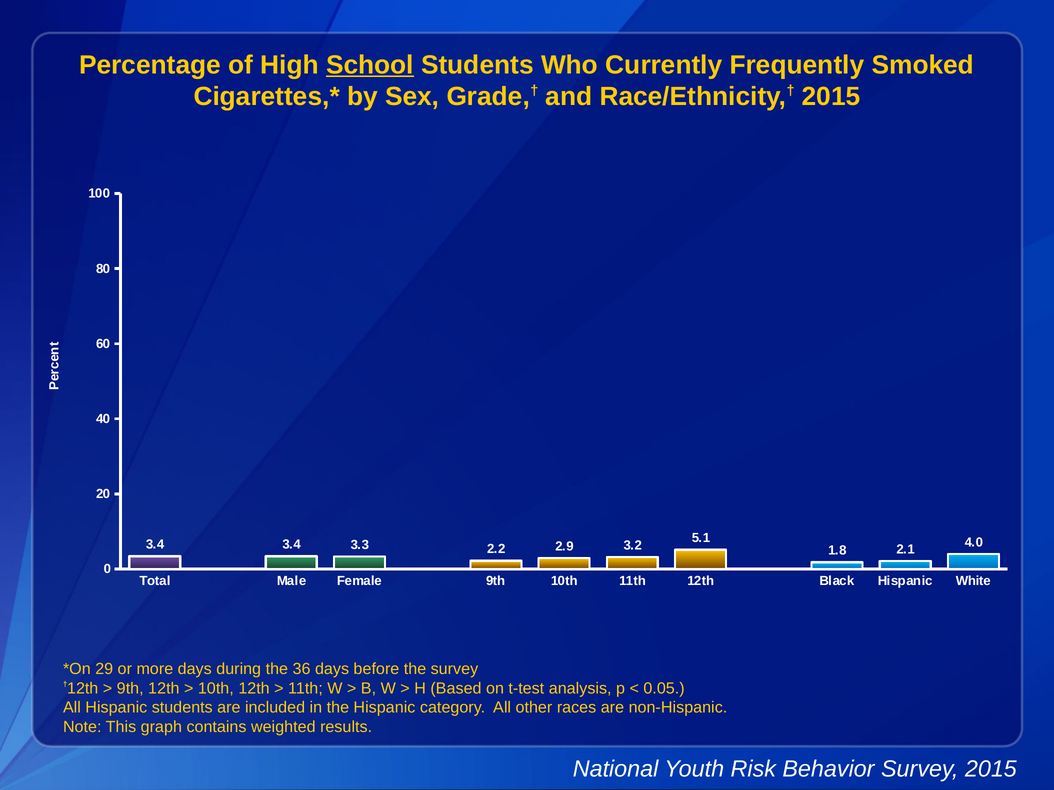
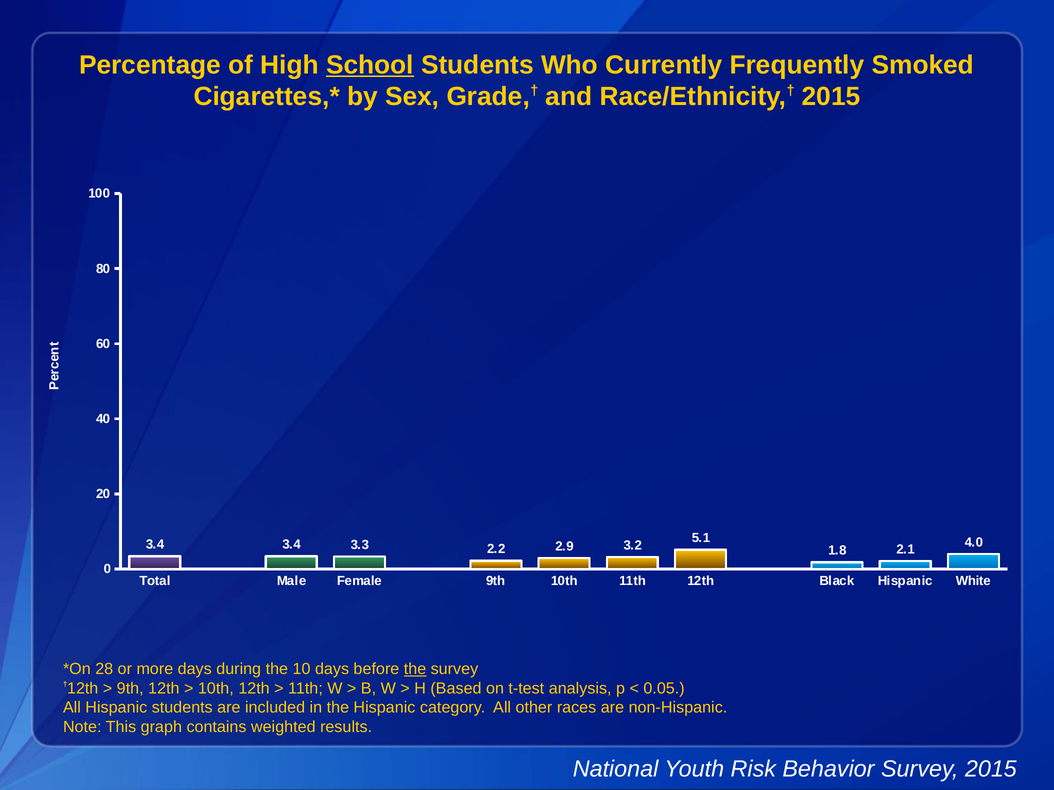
29: 29 -> 28 (104, 669)
36: 36 -> 10 (302, 669)
the underline: none -> present (415, 669)
